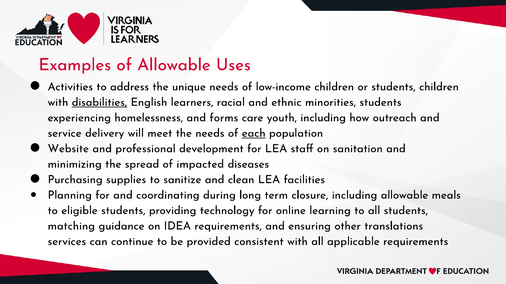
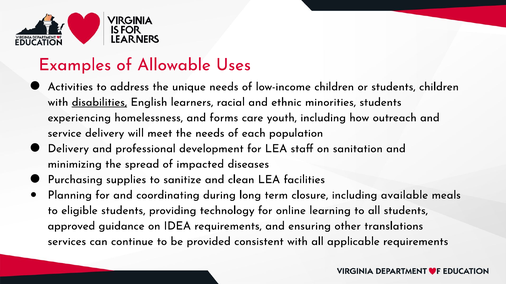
each underline: present -> none (254, 133)
Website: Website -> Delivery (68, 149)
including allowable: allowable -> available (404, 195)
matching: matching -> approved (71, 226)
